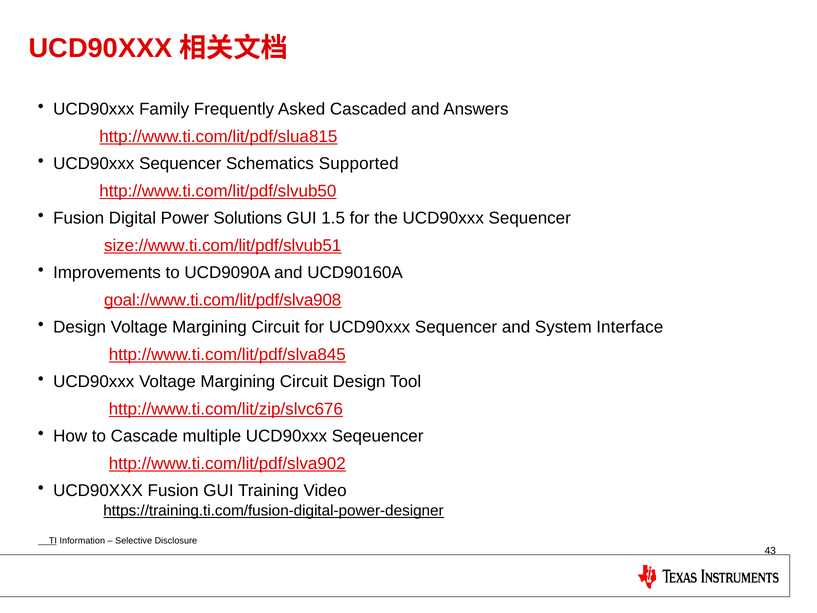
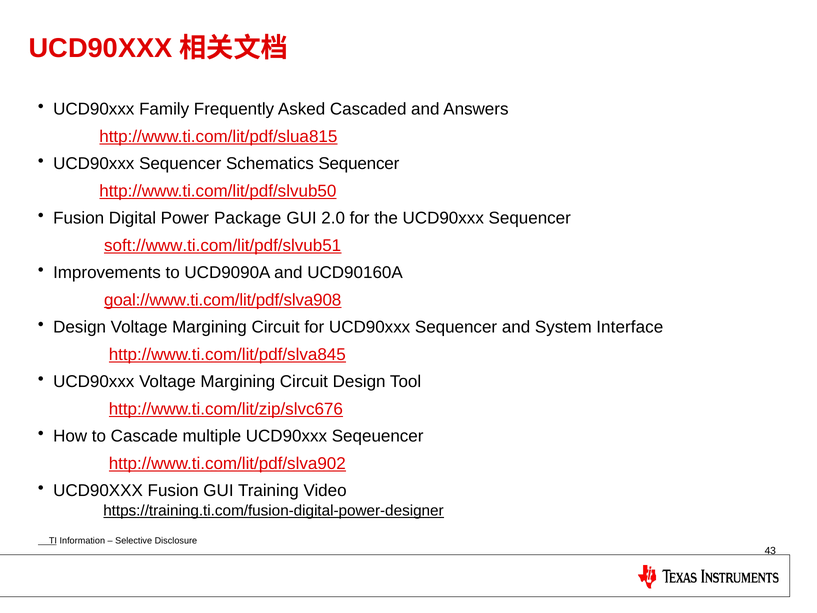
Schematics Supported: Supported -> Sequencer (359, 164)
Solutions: Solutions -> Package (248, 218)
1.5: 1.5 -> 2.0 (333, 218)
size://www.ti.com/lit/pdf/slvub51: size://www.ti.com/lit/pdf/slvub51 -> soft://www.ti.com/lit/pdf/slvub51 (223, 245)
